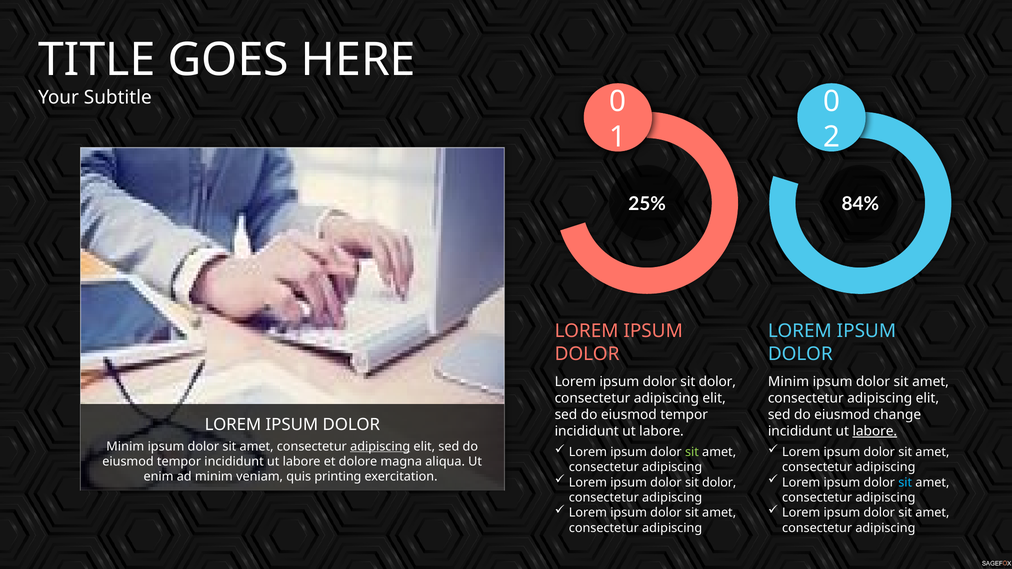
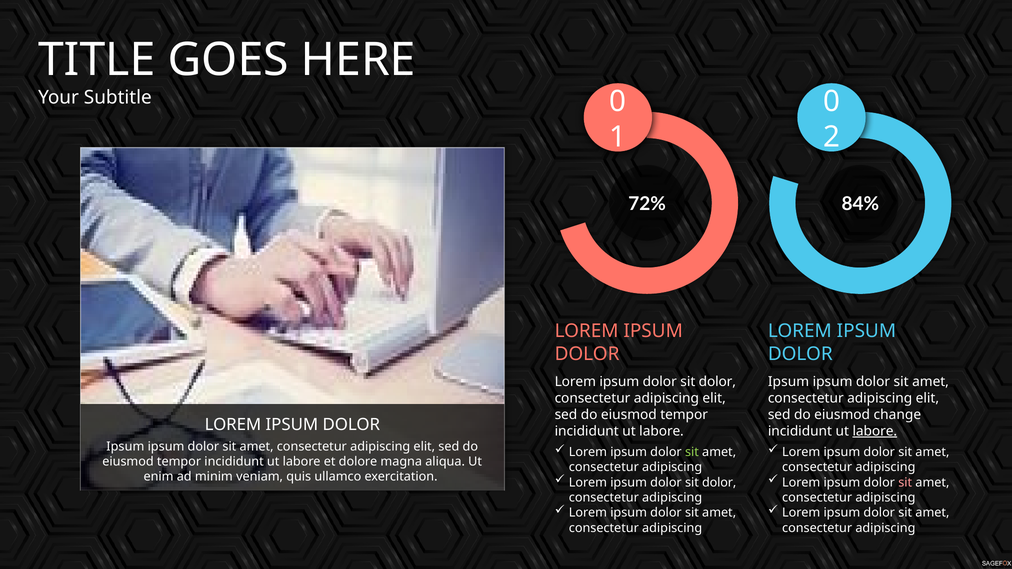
25%: 25% -> 72% (647, 204)
Minim: Minim -> Ipsum (789, 382)
Minim: Minim -> Ipsum (125, 447)
adipiscing underline: present -> none (380, 447)
printing: printing -> ullamco (338, 477)
sit colour: light blue -> pink (905, 483)
